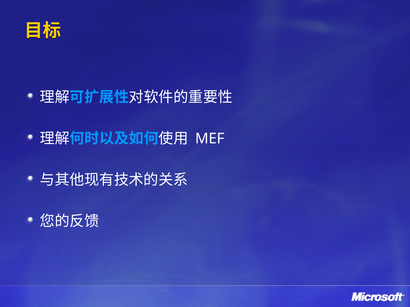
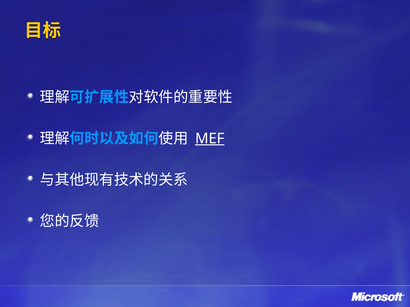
MEF underline: none -> present (210, 139)
